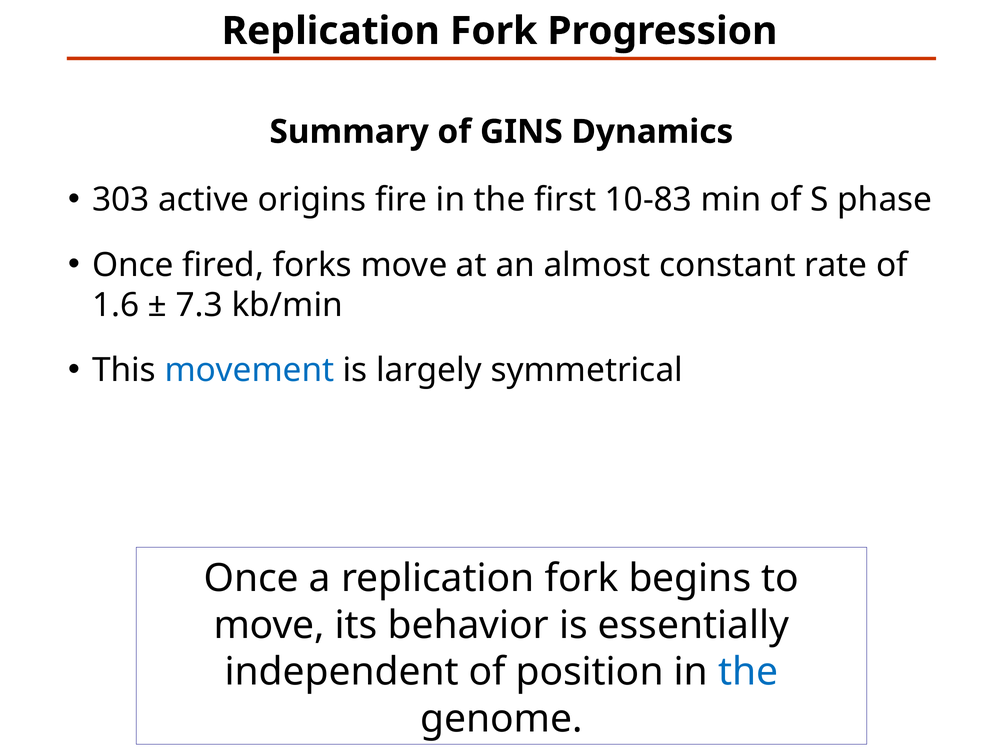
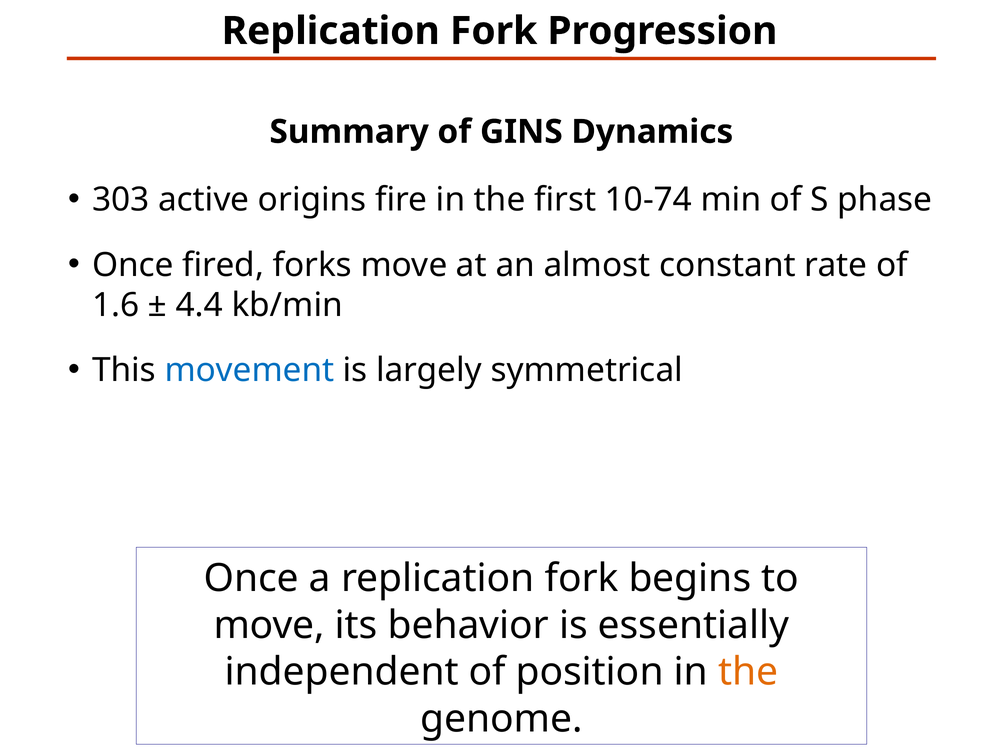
10-83: 10-83 -> 10-74 (648, 200)
7.3: 7.3 -> 4.4 (199, 305)
the colour: blue -> orange (748, 672)
